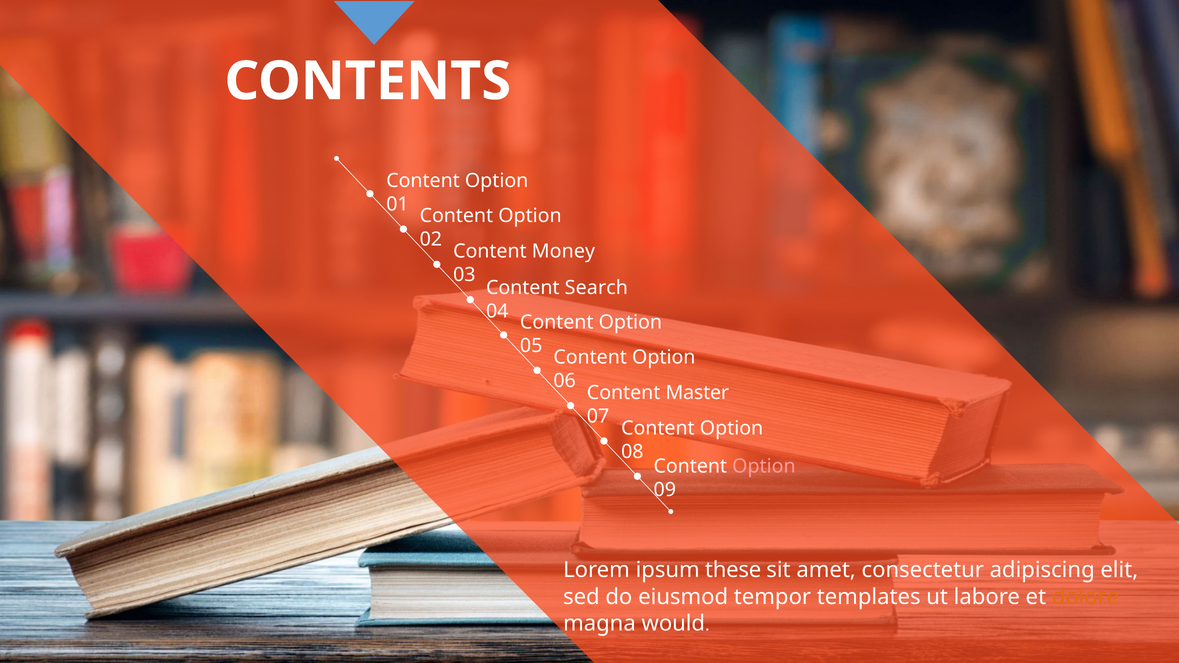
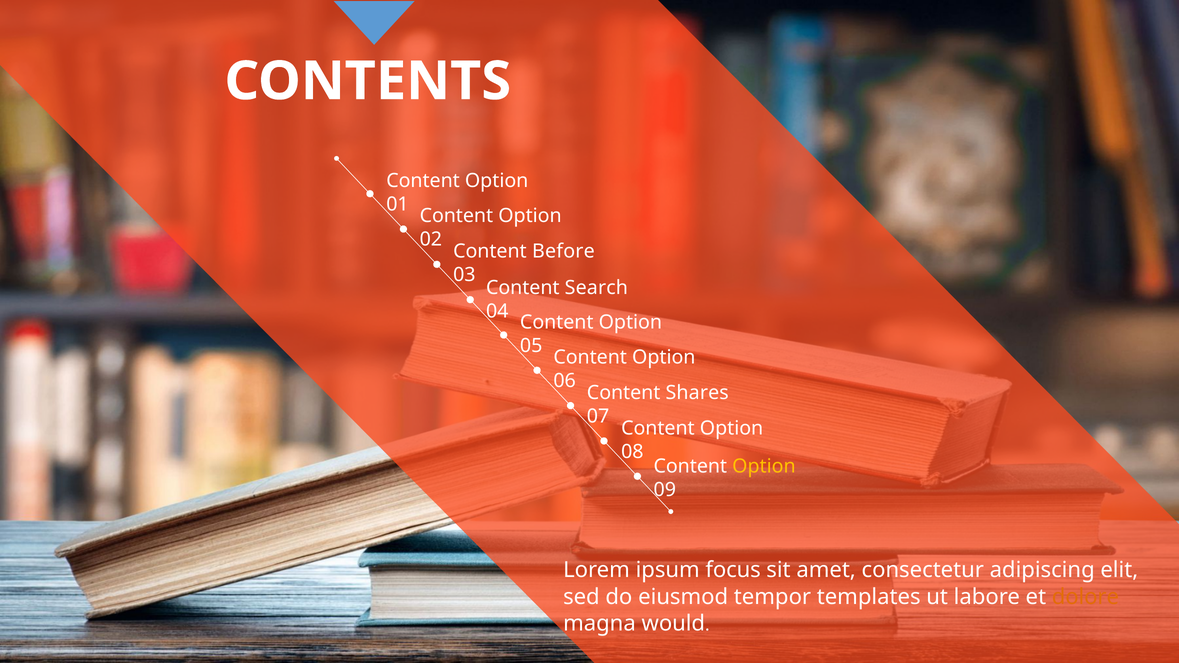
Money: Money -> Before (563, 251)
Master: Master -> Shares (697, 393)
Option colour: pink -> yellow (764, 466)
these: these -> focus (733, 570)
